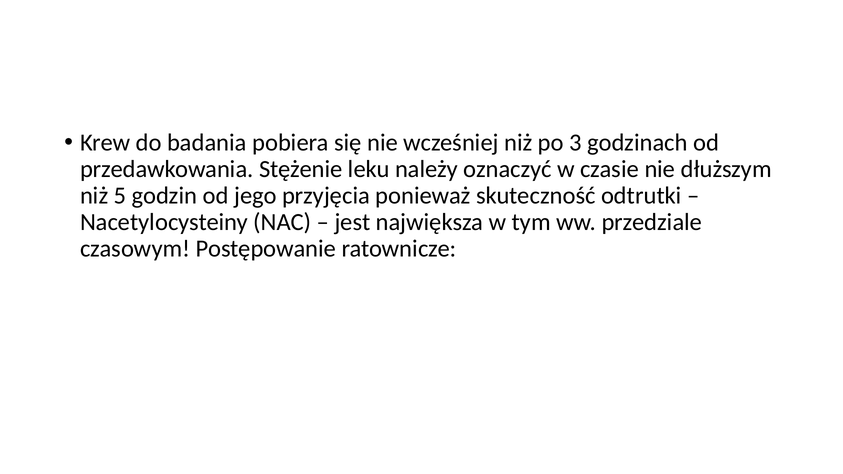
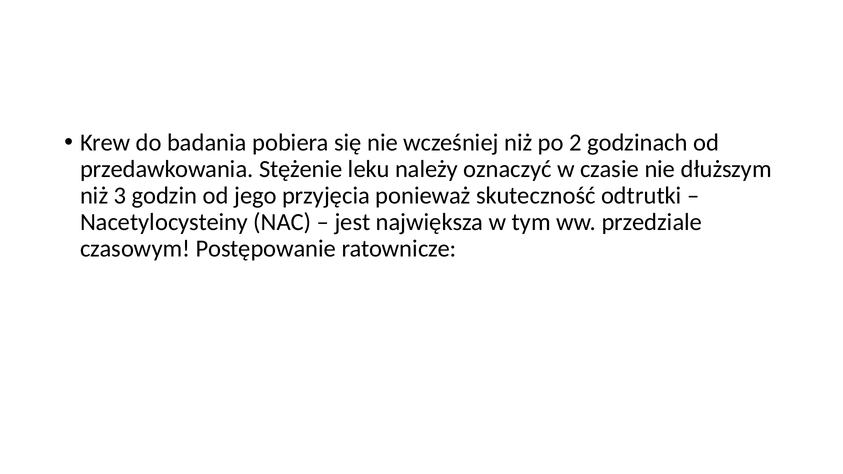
3: 3 -> 2 (576, 143)
5: 5 -> 3 (120, 196)
